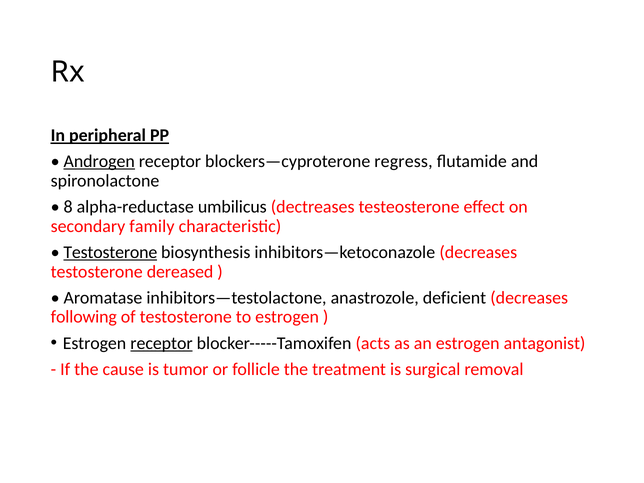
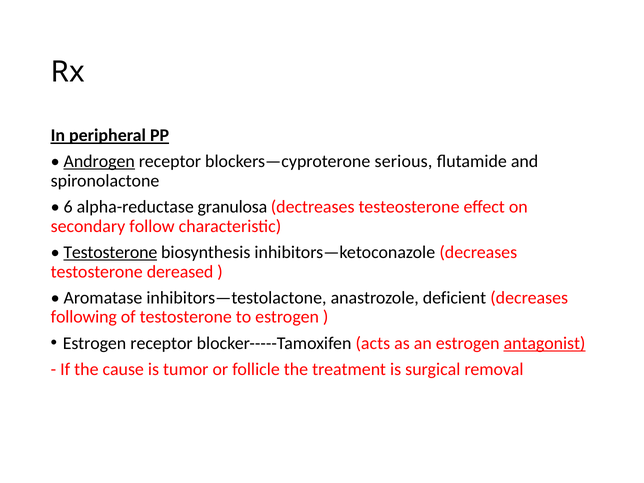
regress: regress -> serious (403, 162)
8: 8 -> 6 (68, 207)
umbilicus: umbilicus -> granulosa (232, 207)
family: family -> follow (152, 226)
receptor underline: present -> none (162, 343)
antagonist underline: none -> present (545, 343)
